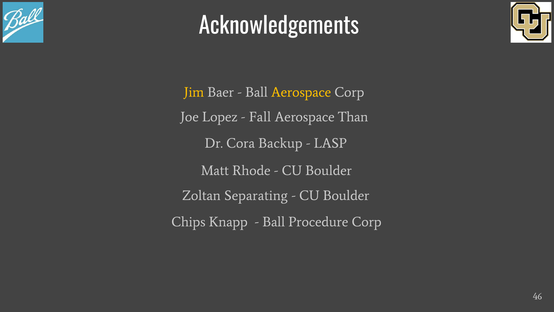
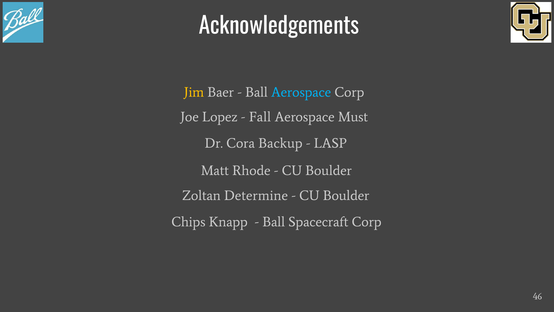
Aerospace colour: yellow -> light blue (301, 92)
Than: Than -> Must (353, 117)
Separating: Separating -> Determine (256, 195)
Procedure: Procedure -> Spacecraft (318, 222)
